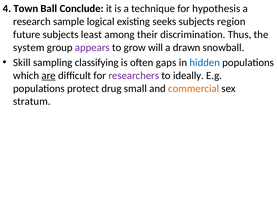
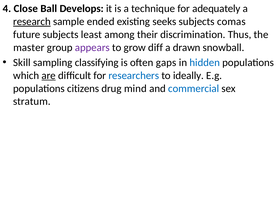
Town: Town -> Close (26, 9)
Conclude: Conclude -> Develops (82, 9)
hypothesis: hypothesis -> adequately (216, 9)
research underline: none -> present (32, 22)
logical: logical -> ended (101, 22)
region: region -> comas (231, 22)
system: system -> master (29, 47)
will: will -> diff (156, 47)
researchers colour: purple -> blue (134, 75)
protect: protect -> citizens (83, 88)
small: small -> mind (135, 88)
commercial colour: orange -> blue (194, 88)
